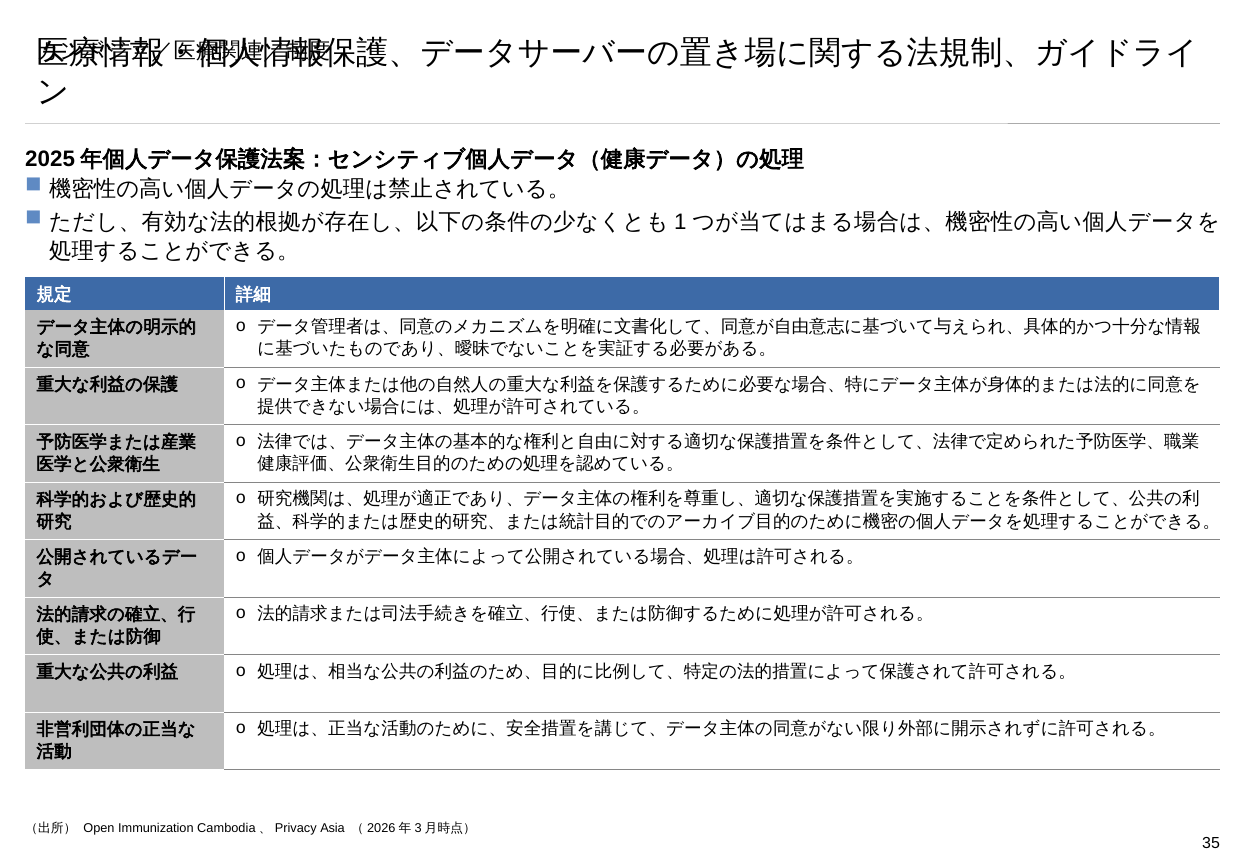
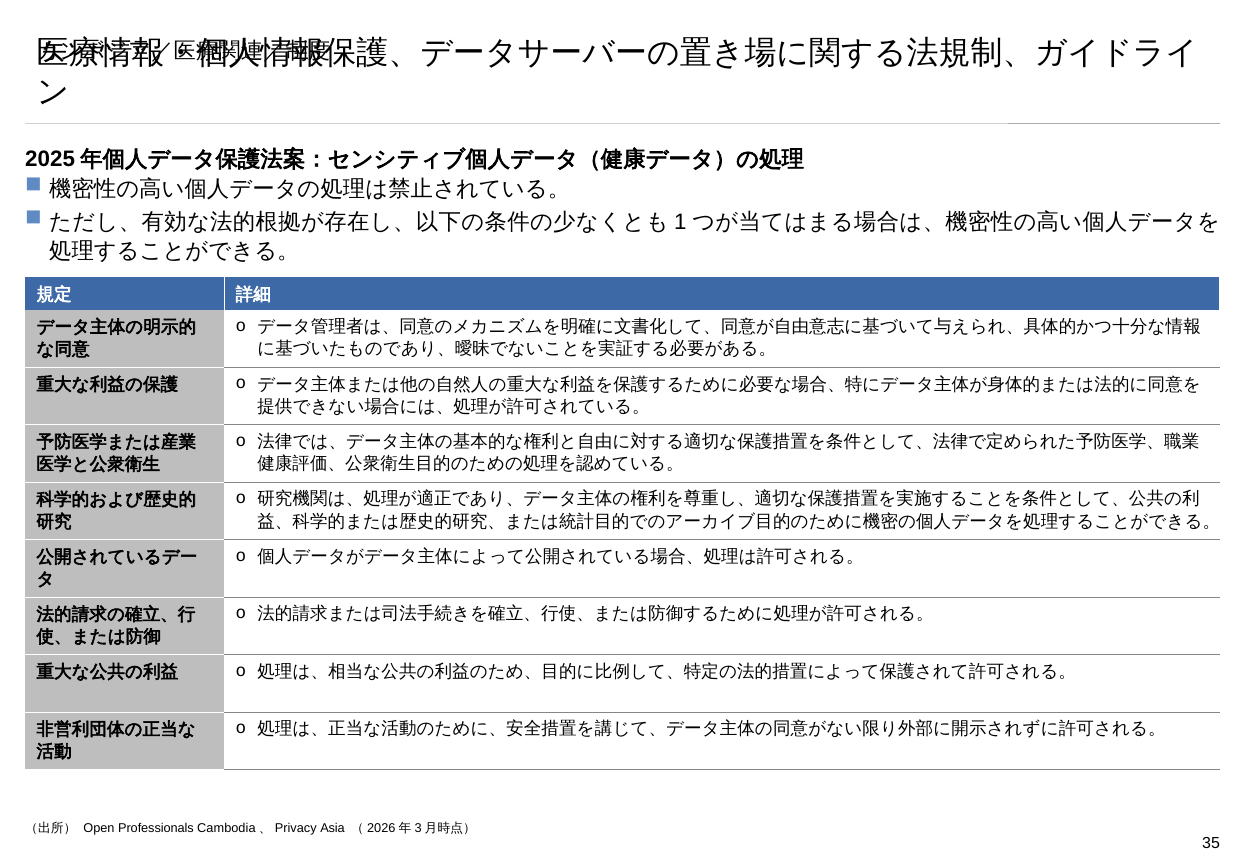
Immunization: Immunization -> Professionals (156, 829)
